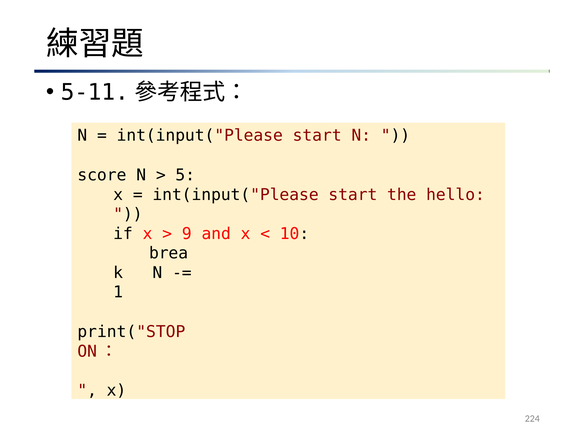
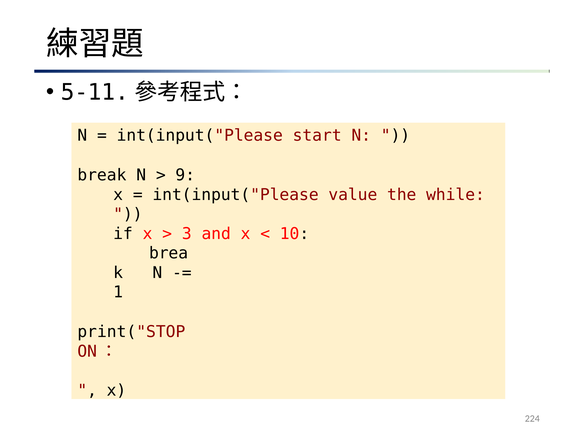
score: score -> break (102, 175)
5: 5 -> 9 (185, 175)
start: start -> value (353, 195)
hello: hello -> while (455, 195)
9: 9 -> 3 (187, 234)
